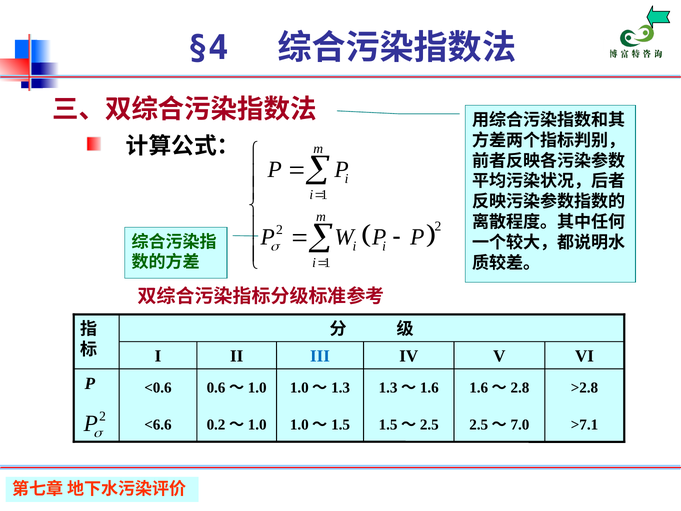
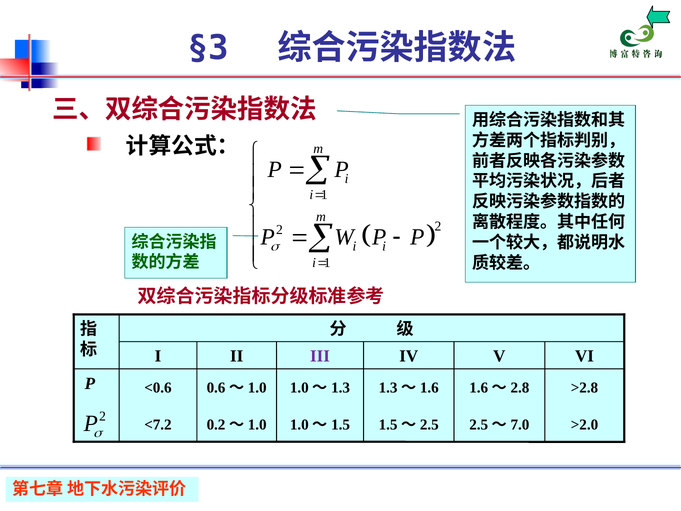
§4: §4 -> §3 (208, 48)
III colour: blue -> purple (320, 356)
<6.6: <6.6 -> <7.2 (158, 425)
>7.1: >7.1 -> >2.0 (584, 425)
